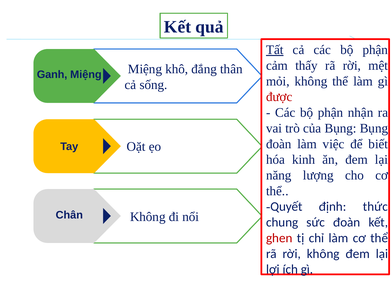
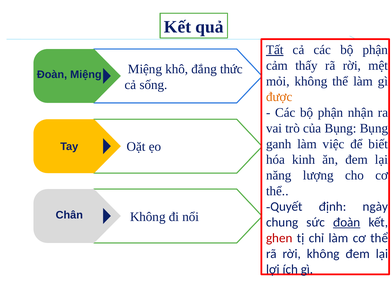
thân: thân -> thức (231, 69)
Ganh: Ganh -> Đoàn (52, 75)
được colour: red -> orange (279, 97)
đoàn: đoàn -> ganh (279, 144)
thức: thức -> ngày (375, 207)
đoàn underline: none -> present (347, 222)
